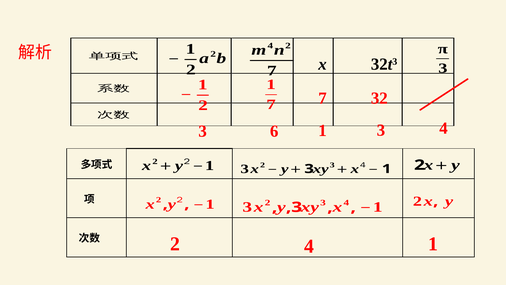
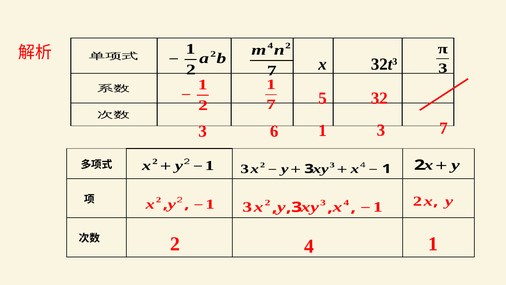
7: 7 -> 5 (323, 98)
1 3 4: 4 -> 7 (444, 128)
